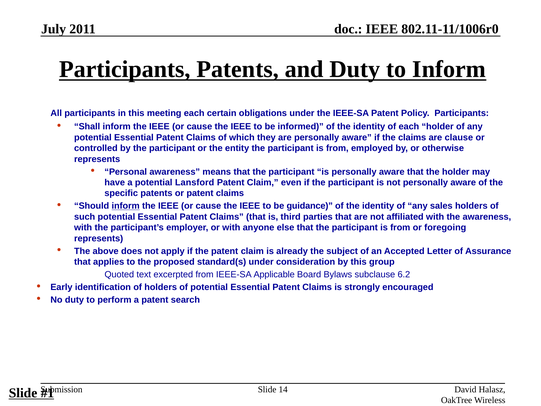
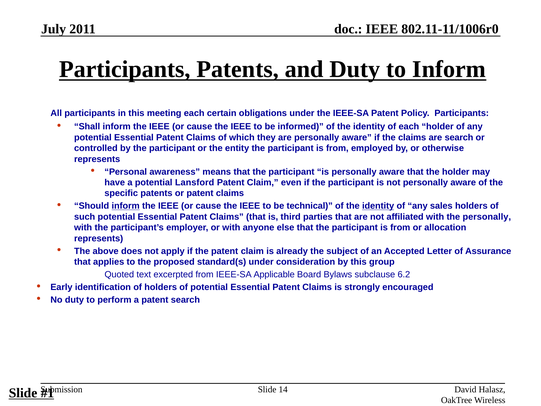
are clause: clause -> search (459, 137)
guidance: guidance -> technical (310, 206)
identity underline: none -> present (378, 206)
the awareness: awareness -> personally (487, 217)
foregoing: foregoing -> allocation (445, 228)
